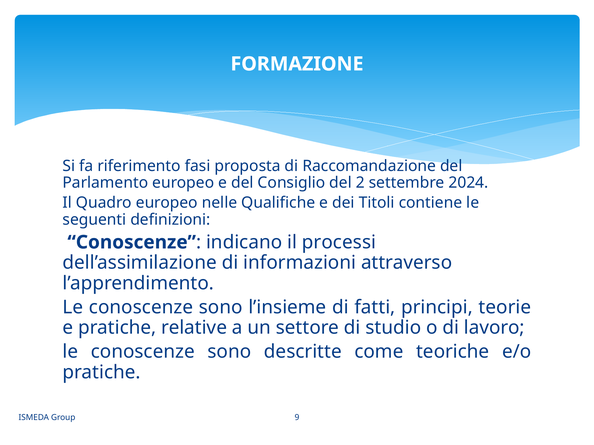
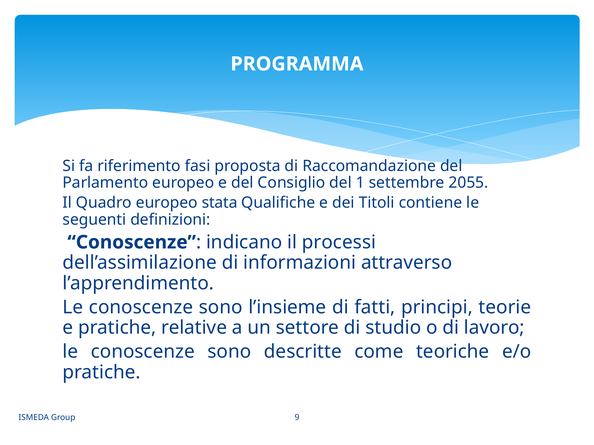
FORMAZIONE: FORMAZIONE -> PROGRAMMA (297, 64)
2: 2 -> 1 (360, 183)
2024: 2024 -> 2055 (468, 183)
nelle: nelle -> stata (220, 203)
